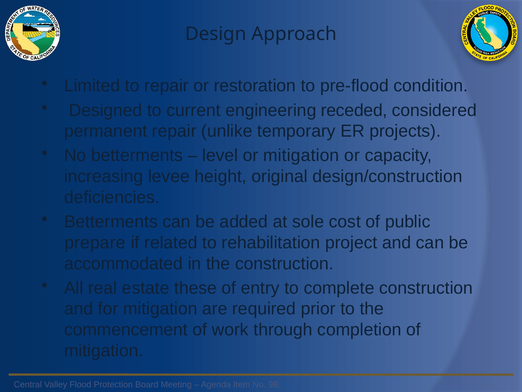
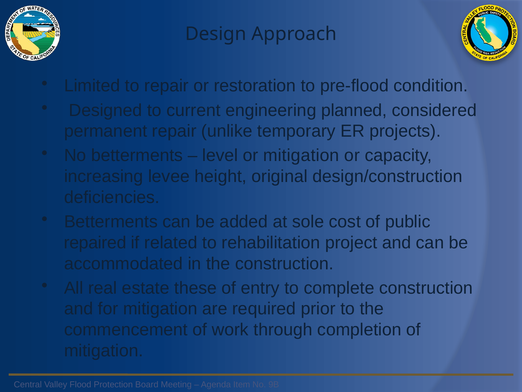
receded: receded -> planned (354, 110)
prepare: prepare -> repaired (95, 242)
